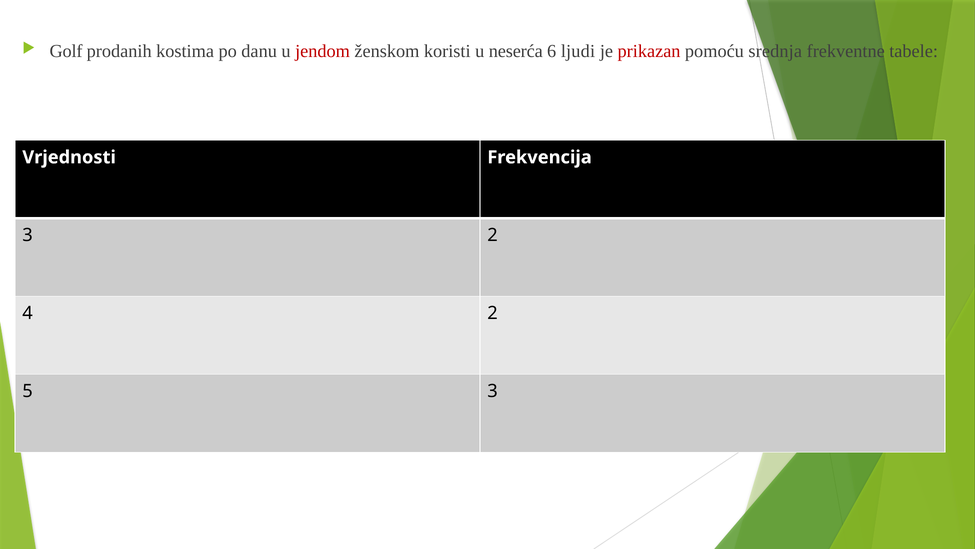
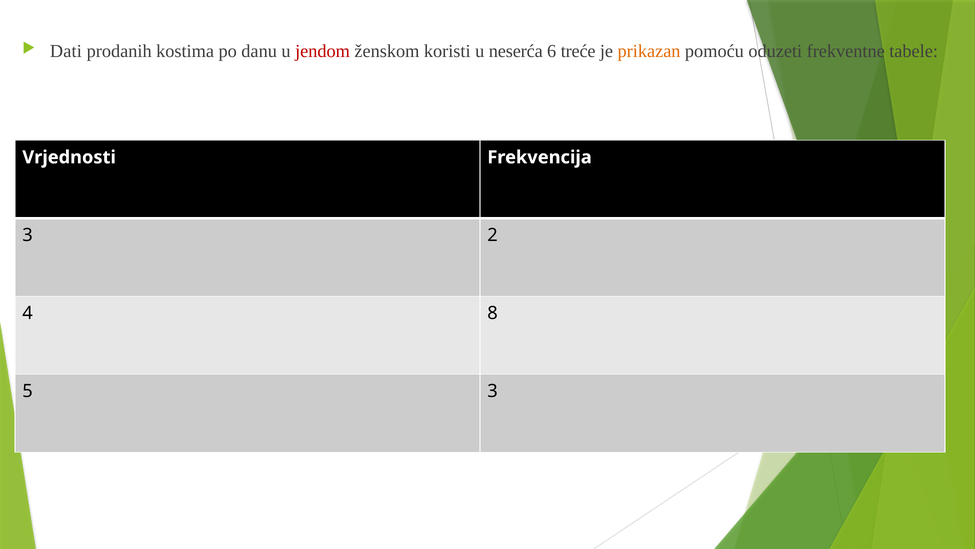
Golf: Golf -> Dati (66, 51)
ljudi: ljudi -> treće (578, 51)
prikazan colour: red -> orange (649, 51)
srednja: srednja -> oduzeti (775, 51)
4 2: 2 -> 8 (493, 313)
